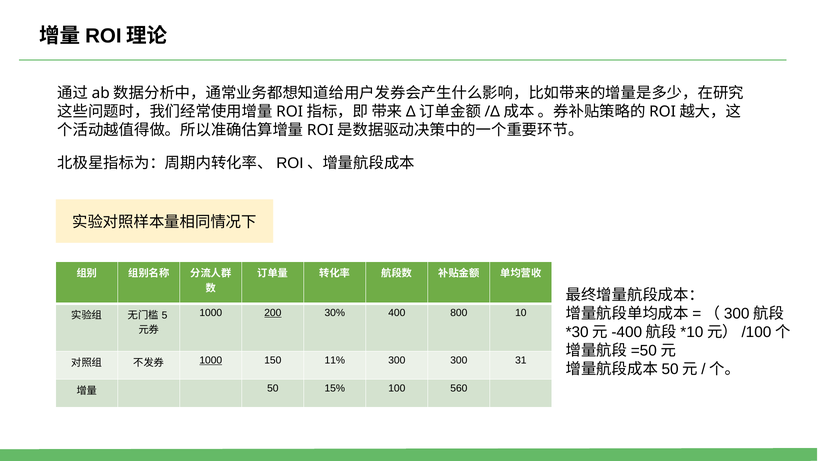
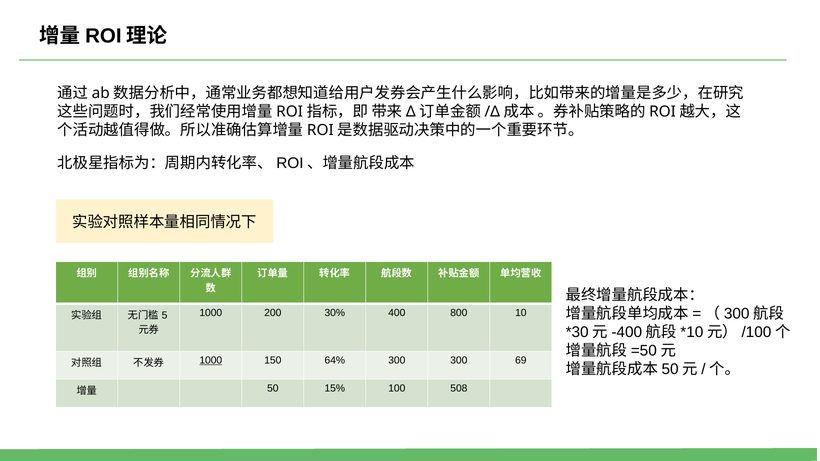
200 underline: present -> none (273, 313)
11%: 11% -> 64% (335, 360)
31: 31 -> 69 (521, 360)
560: 560 -> 508 (459, 388)
